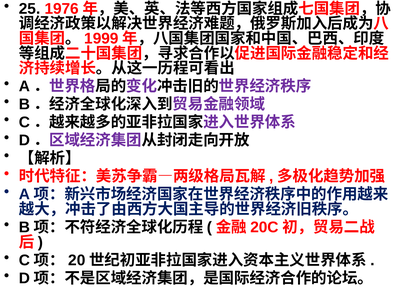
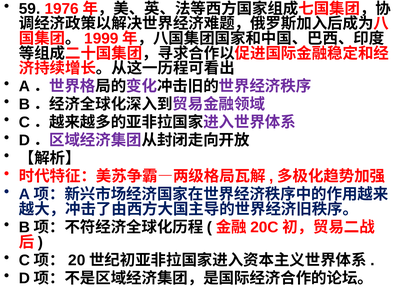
25: 25 -> 59 (30, 9)
